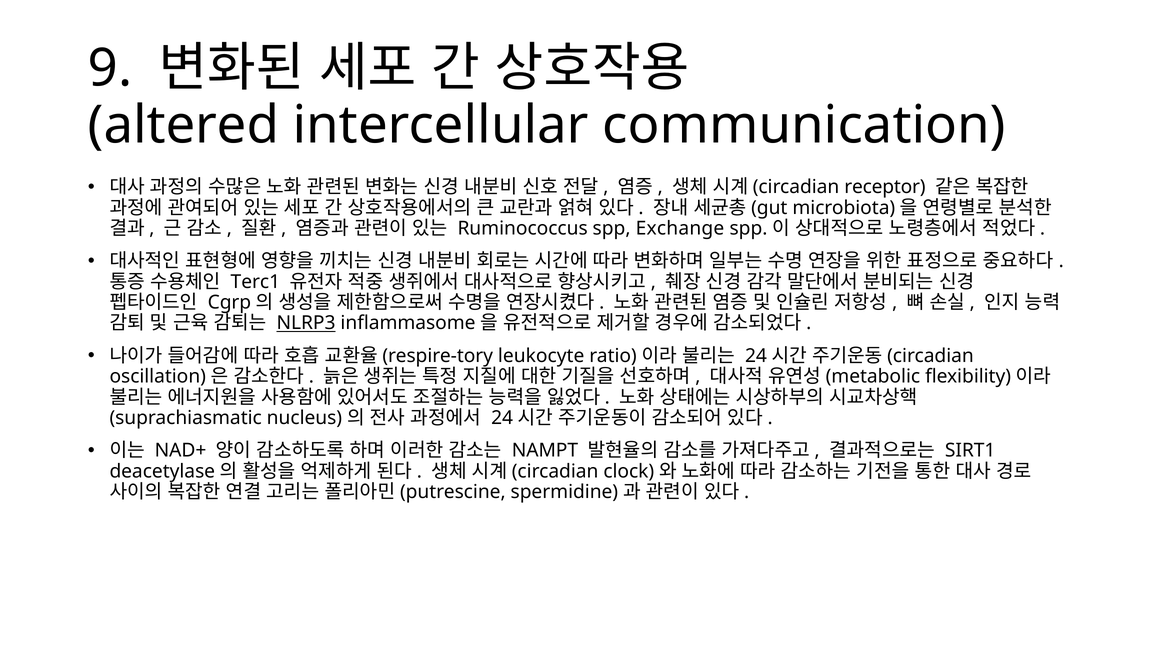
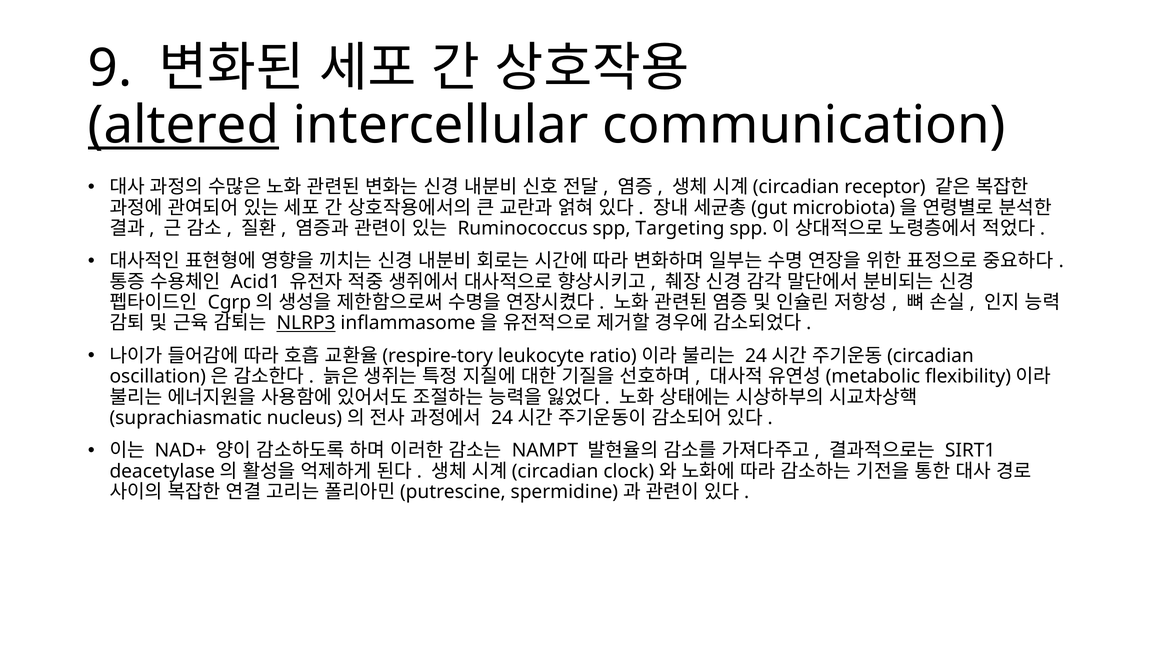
altered underline: none -> present (183, 125)
Exchange: Exchange -> Targeting (680, 229)
Terc1: Terc1 -> Acid1 (255, 282)
